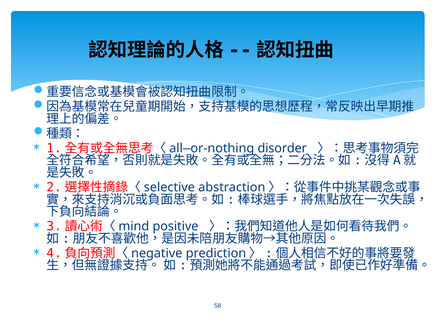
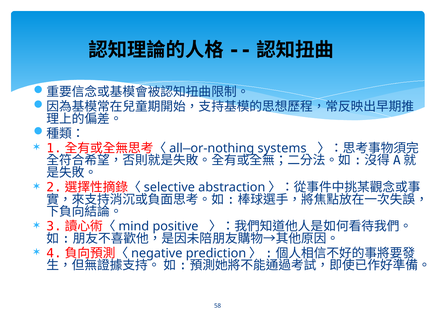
disorder: disorder -> systems (282, 148)
